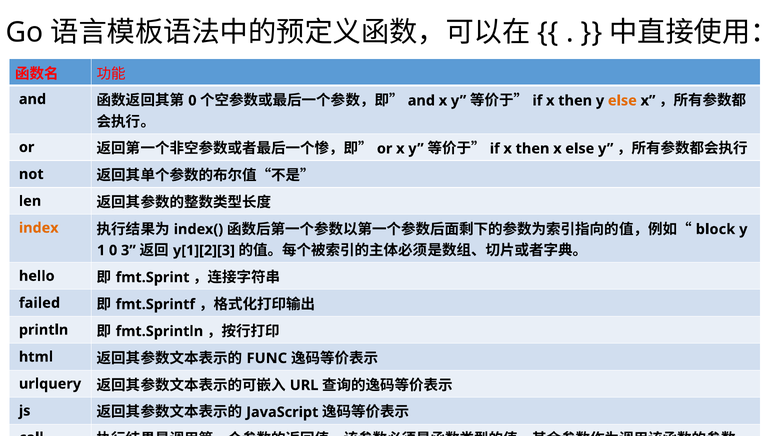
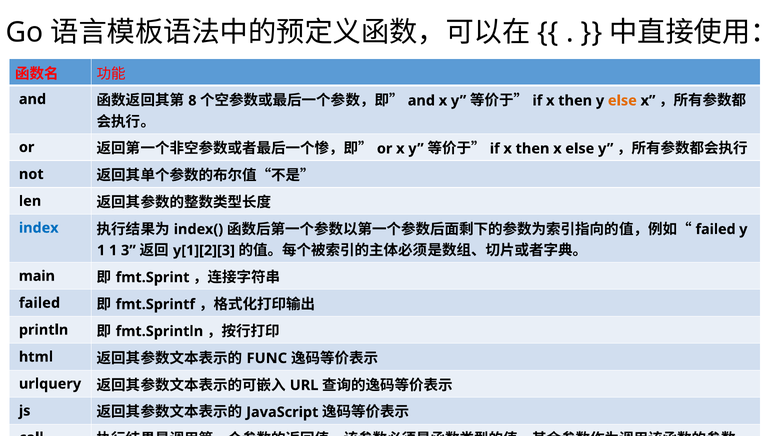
0: 0 -> 8 (192, 100)
index colour: orange -> blue (39, 228)
block: block -> failed (716, 229)
1 0: 0 -> 1 (113, 250)
hello: hello -> main (37, 276)
